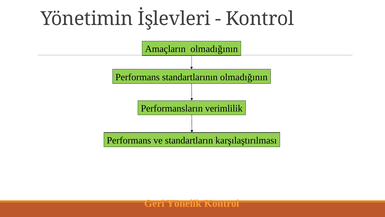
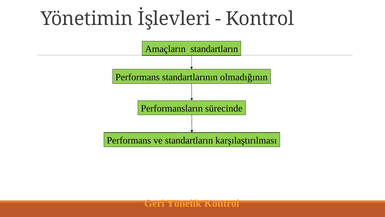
Amaçların olmadığının: olmadığının -> standartların (214, 49)
verimlilik: verimlilik -> sürecinde (224, 108)
